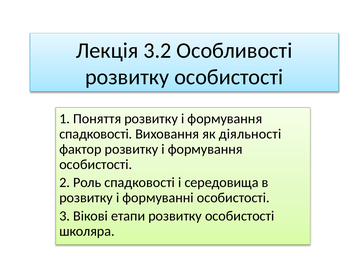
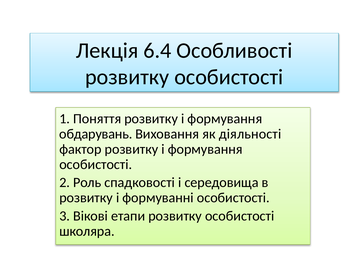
3.2: 3.2 -> 6.4 (157, 51)
спадковості: спадковості -> обдарувань (96, 134)
